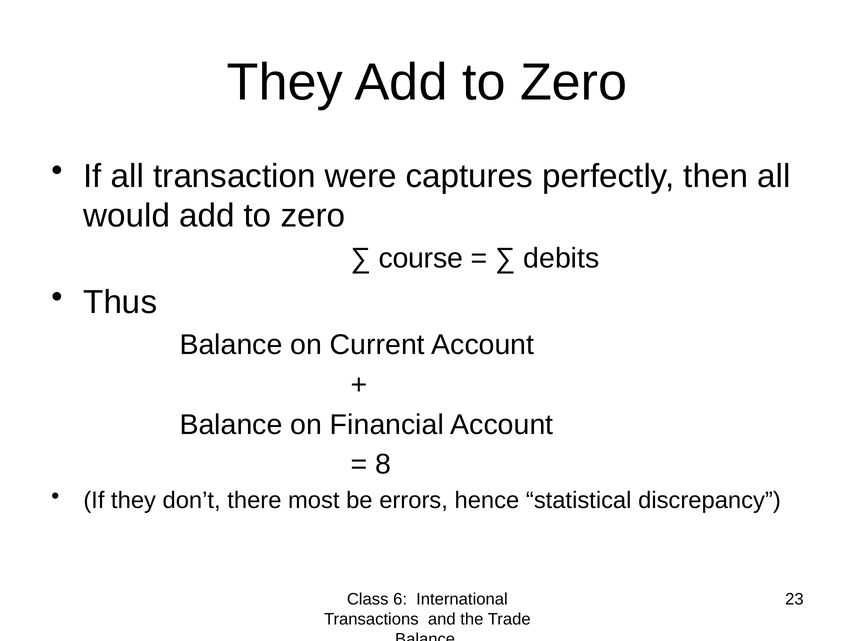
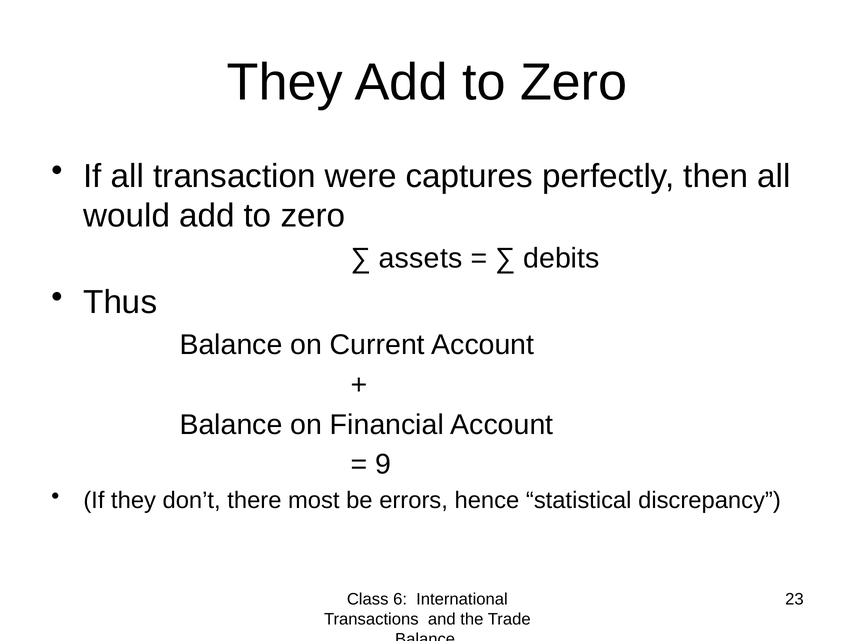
course: course -> assets (421, 259)
8: 8 -> 9 (383, 465)
